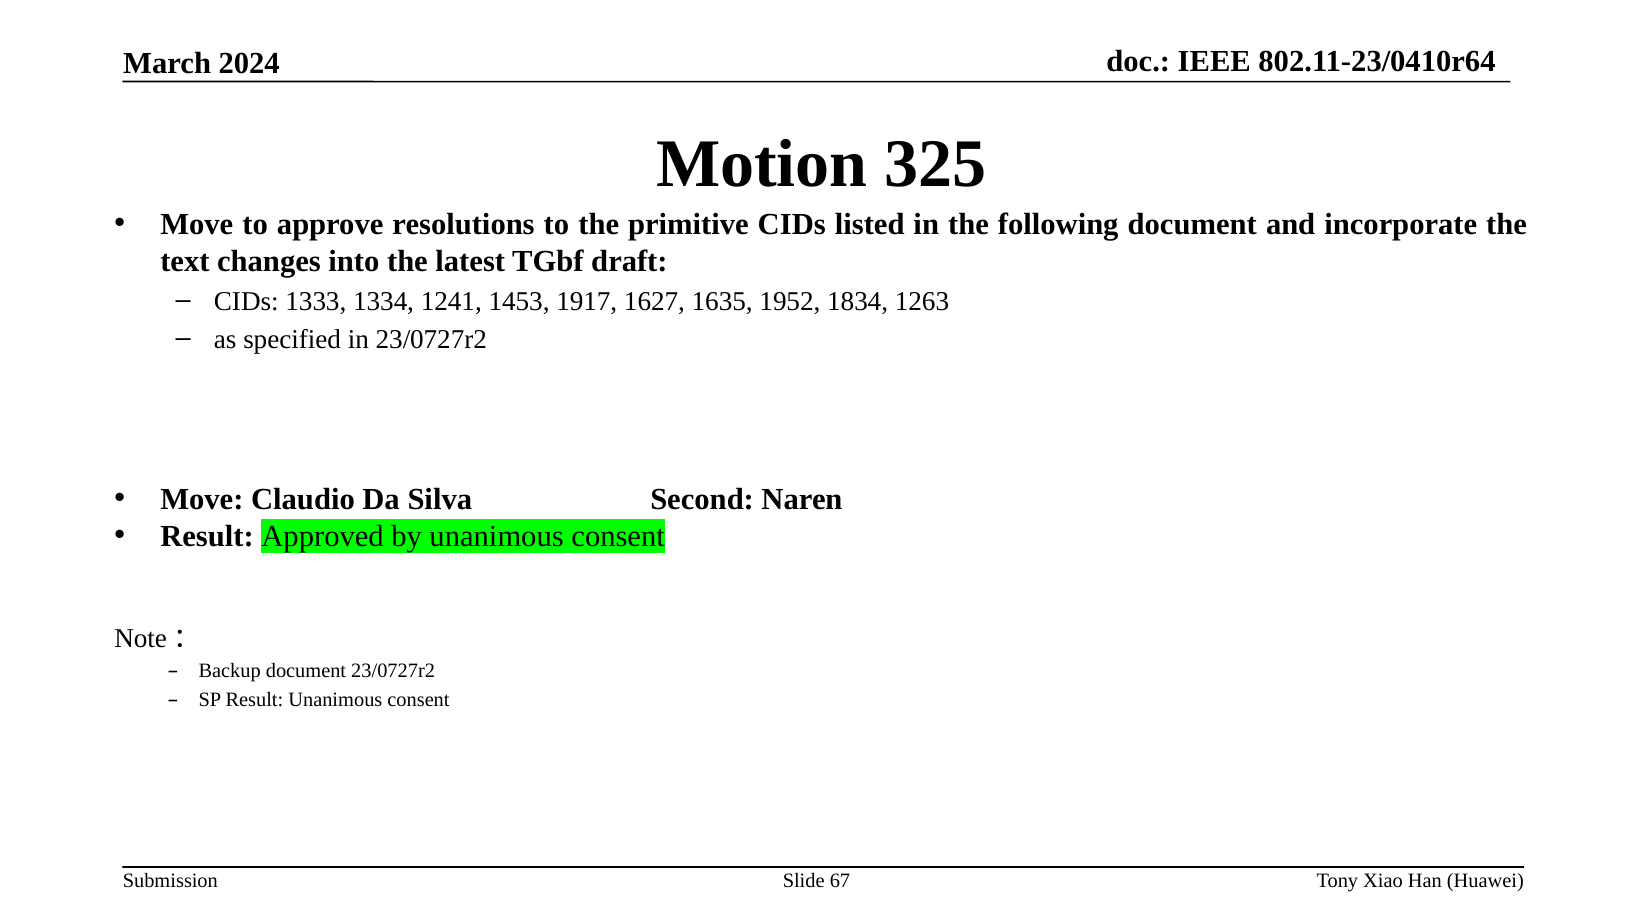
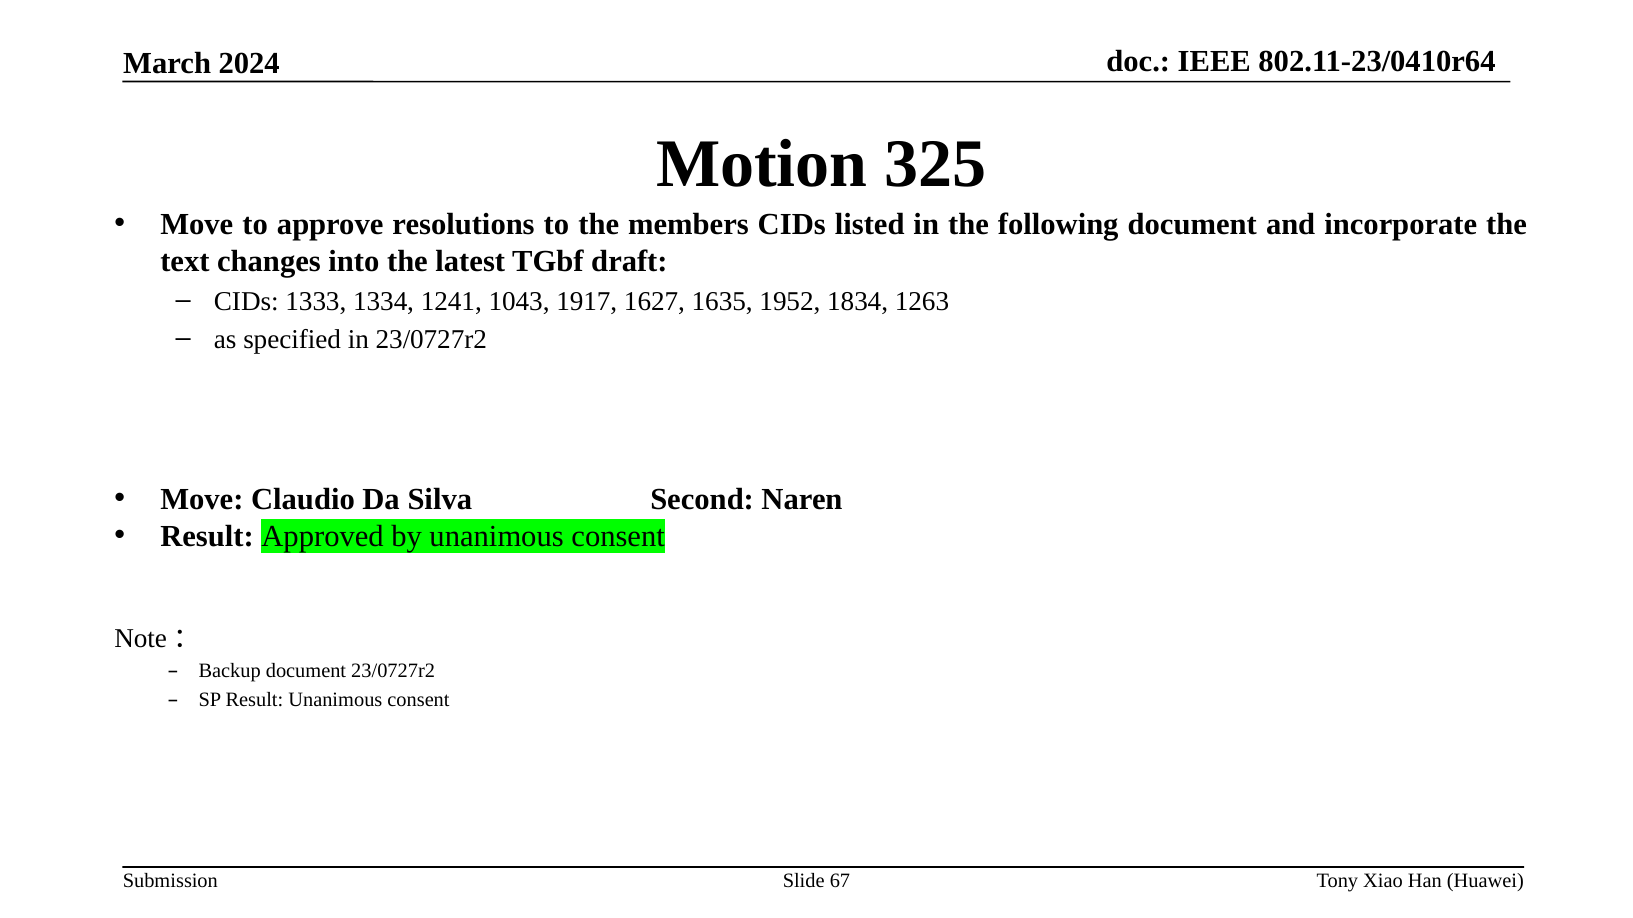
primitive: primitive -> members (688, 225)
1453: 1453 -> 1043 (519, 301)
